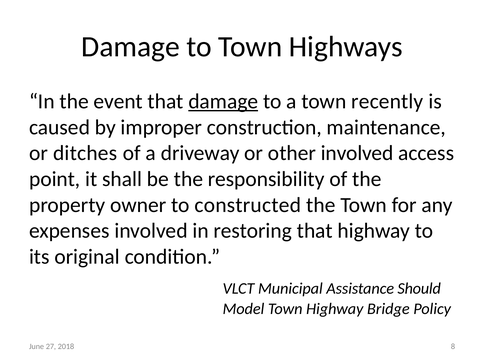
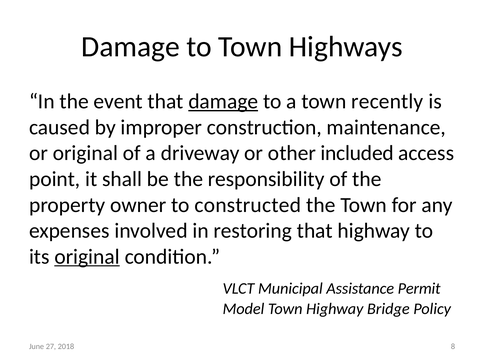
or ditches: ditches -> original (85, 153)
other involved: involved -> included (357, 153)
original underline: none -> present (87, 257)
Should: Should -> Permit (419, 289)
